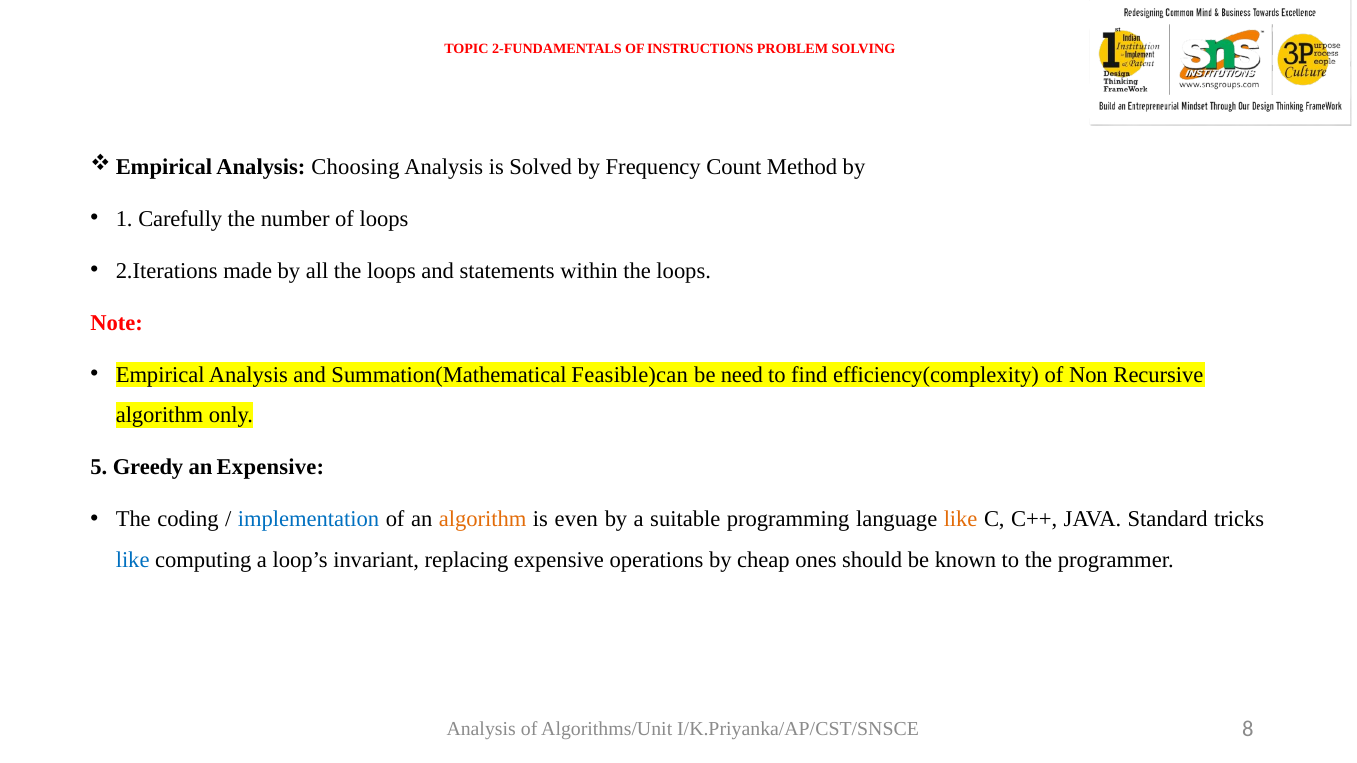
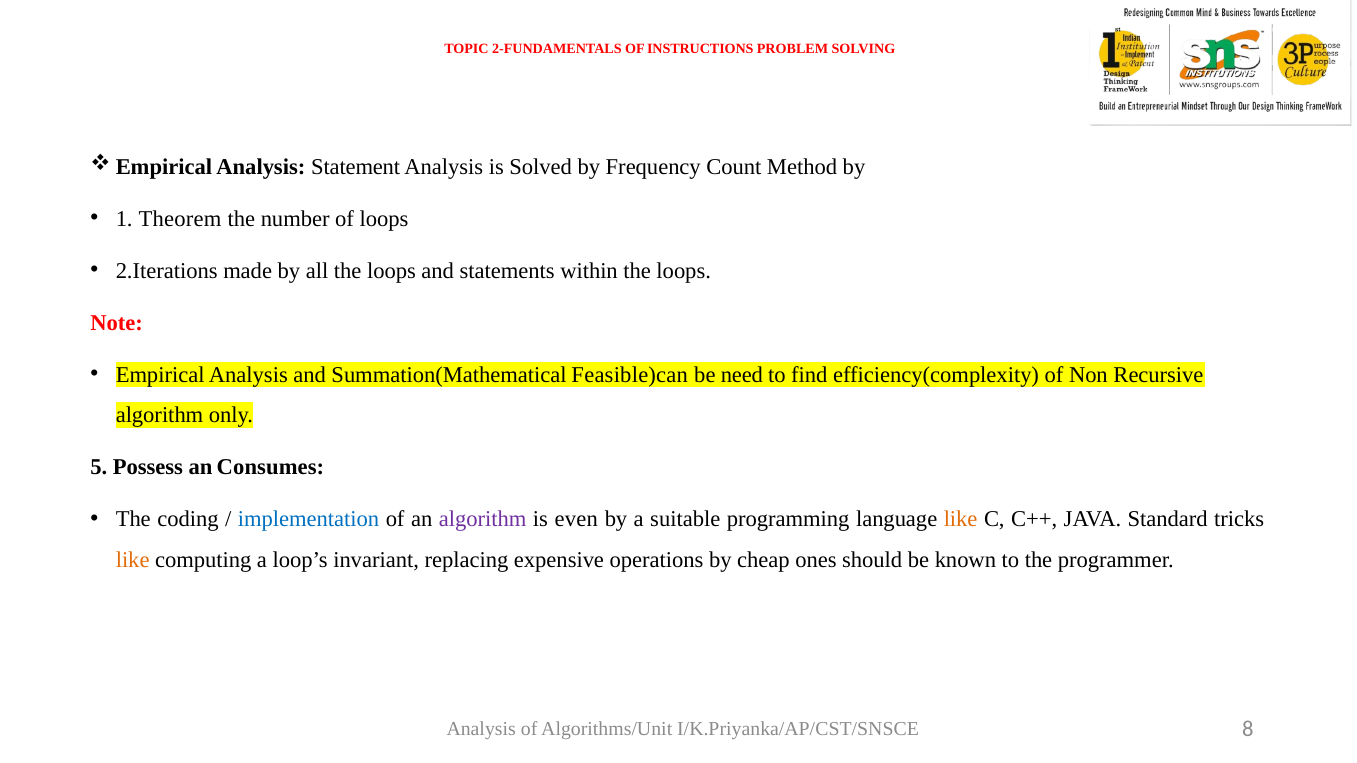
Choosing: Choosing -> Statement (356, 167)
Carefully: Carefully -> Theorem (180, 219)
Greedy: Greedy -> Possess (148, 467)
an Expensive: Expensive -> Consumes (270, 467)
algorithm colour: orange -> purple (483, 519)
like colour: blue -> orange (133, 560)
